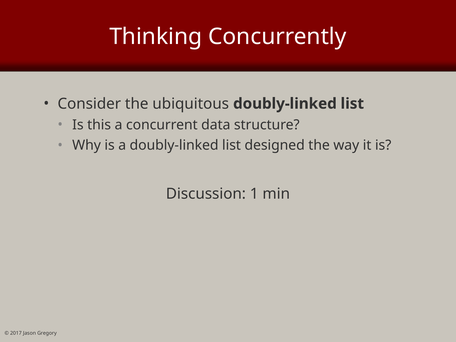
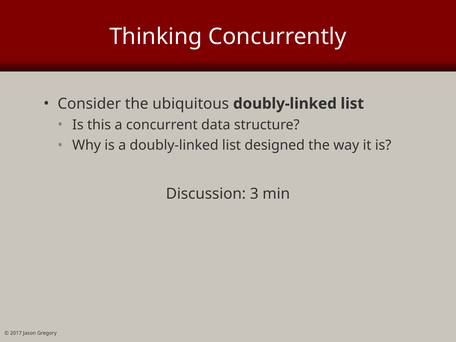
1: 1 -> 3 (254, 194)
